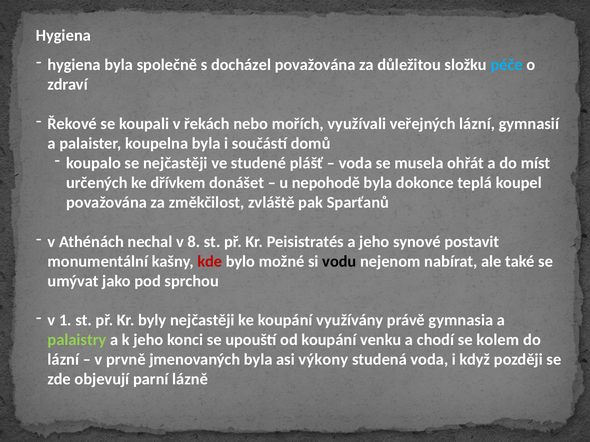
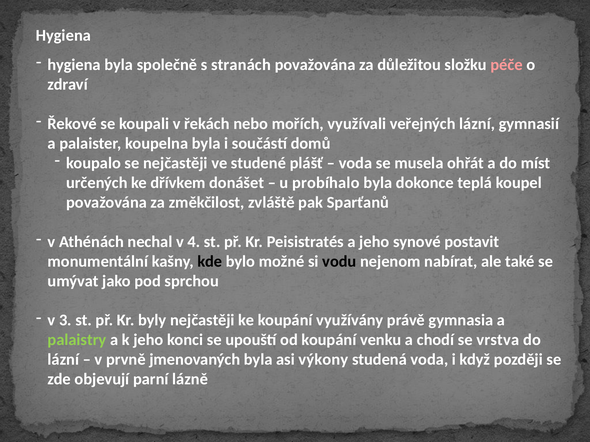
docházel: docházel -> stranách (241, 65)
péče colour: light blue -> pink (507, 65)
nepohodě: nepohodě -> probíhalo (326, 183)
8: 8 -> 4 (194, 242)
kde colour: red -> black (210, 262)
1: 1 -> 3 (65, 321)
kolem: kolem -> vrstva (498, 340)
